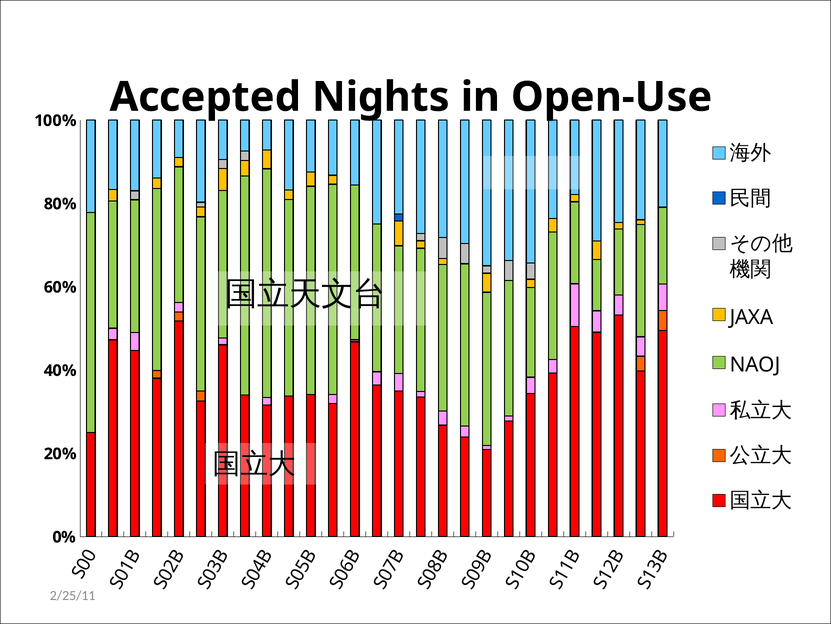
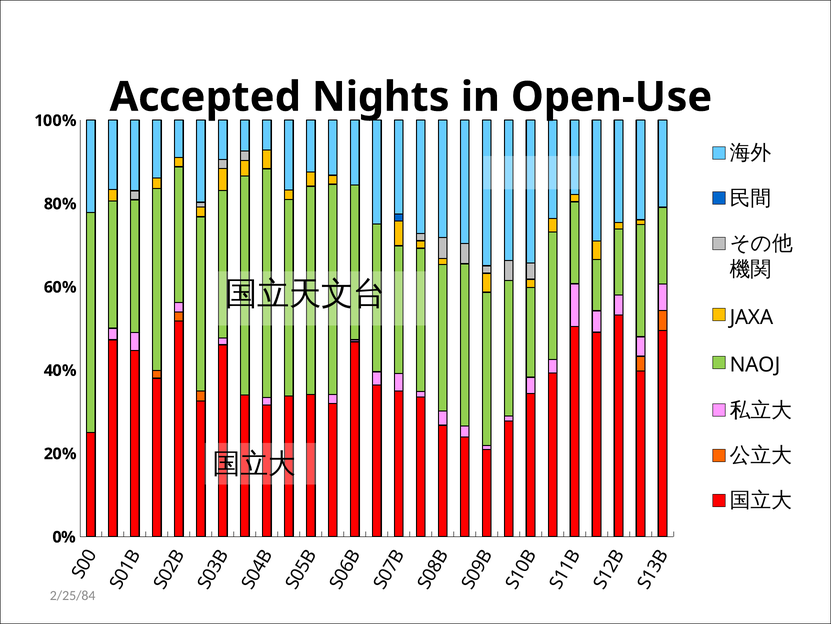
2/25/11: 2/25/11 -> 2/25/84 (73, 595)
